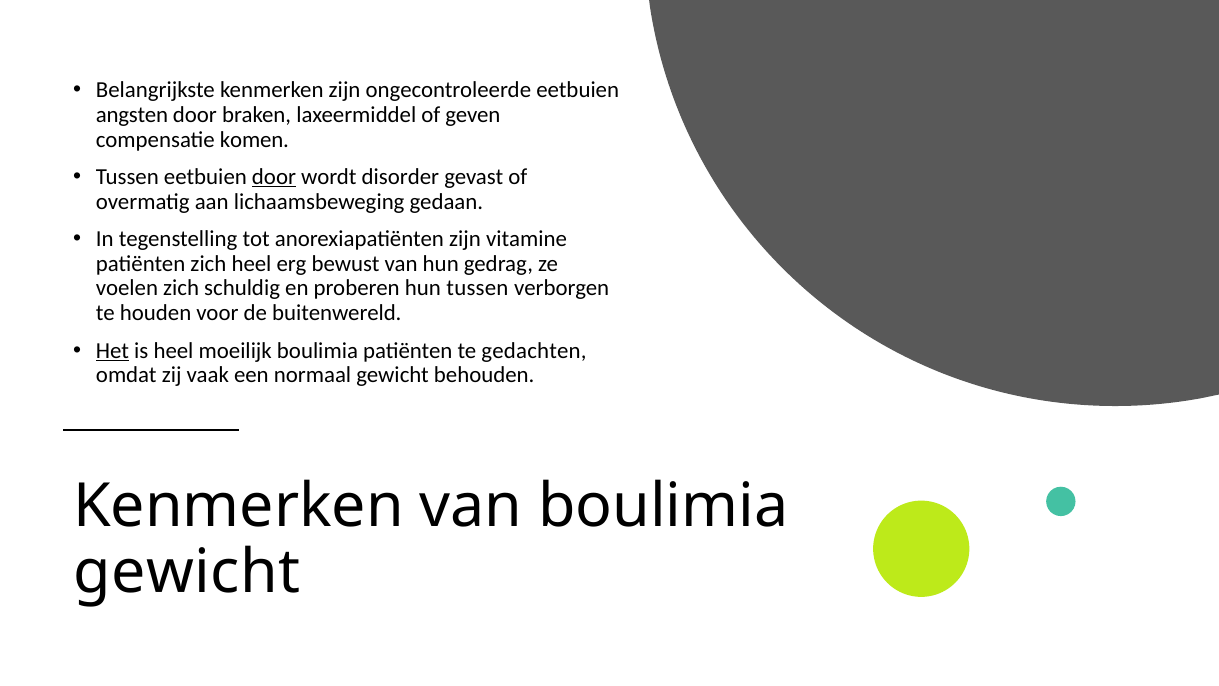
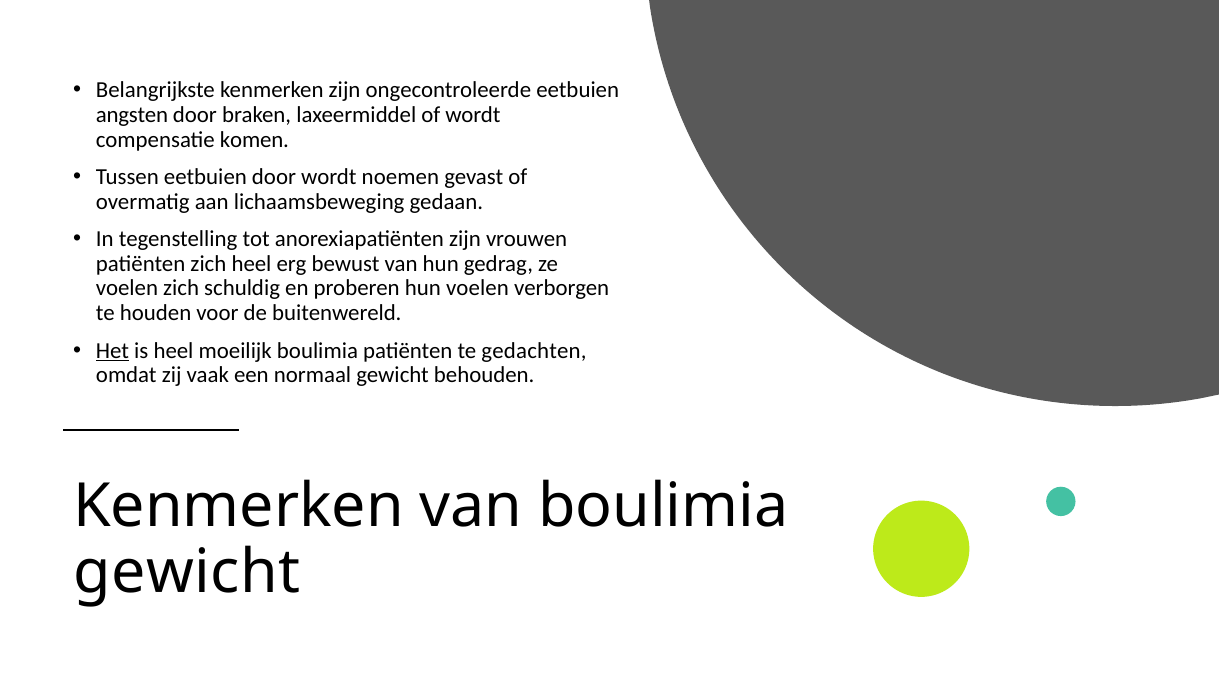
of geven: geven -> wordt (473, 115)
door underline: present -> none (274, 177)
disorder: disorder -> noemen (400, 177)
vitamine: vitamine -> vrouwen (527, 239)
hun tussen: tussen -> voelen (477, 288)
